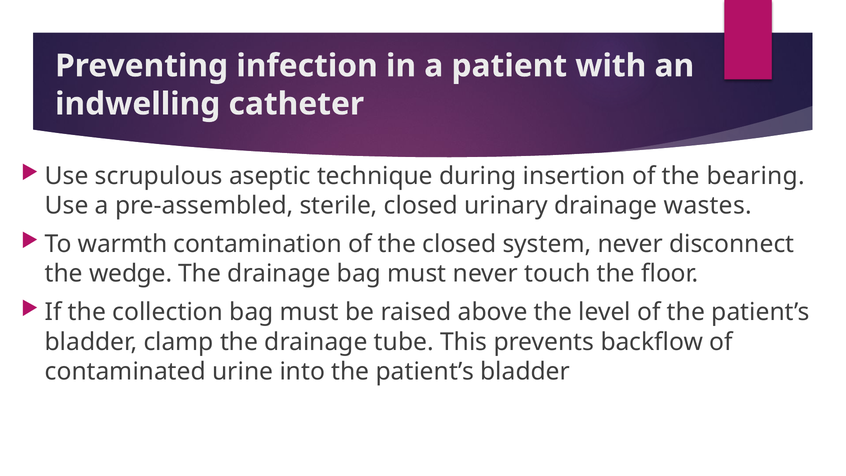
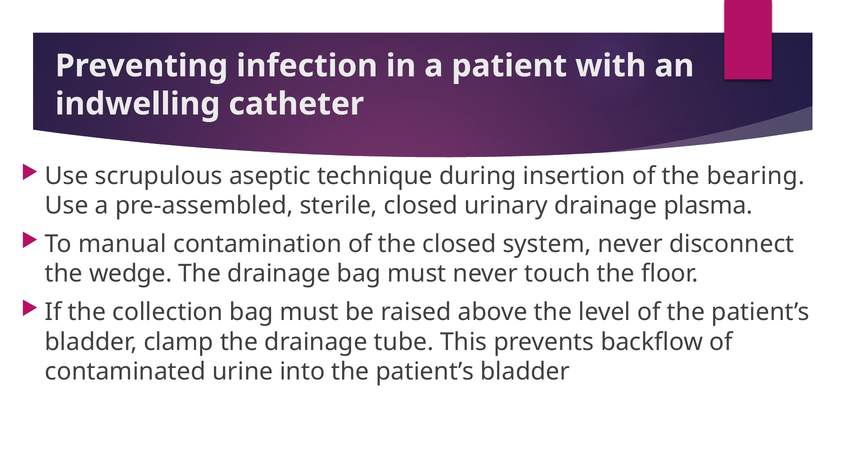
wastes: wastes -> plasma (708, 206)
warmth: warmth -> manual (122, 244)
